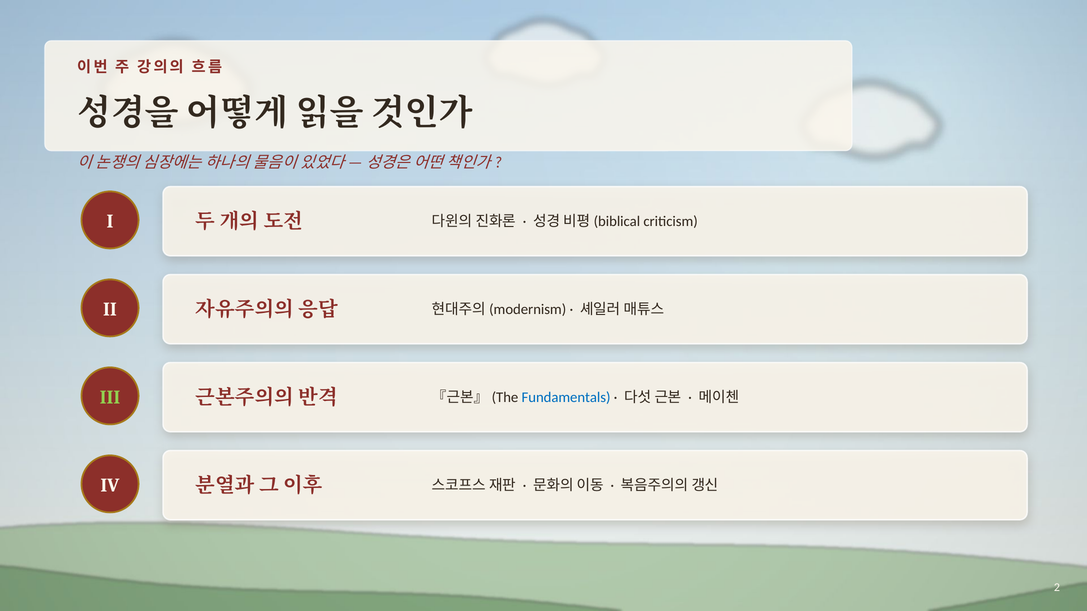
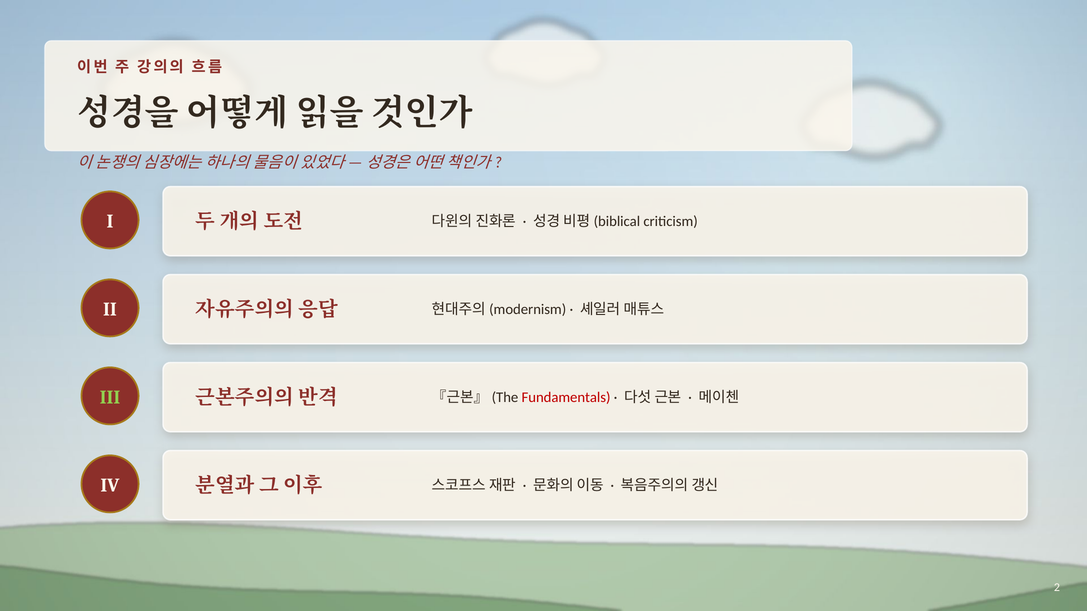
Fundamentals colour: blue -> red (566, 398)
